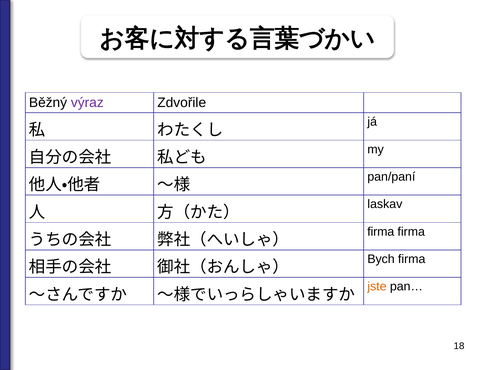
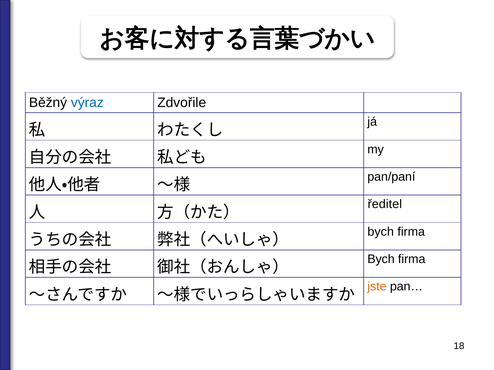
výraz colour: purple -> blue (87, 103)
laskav: laskav -> ředitel (385, 205)
firma: firma -> bych (381, 232)
